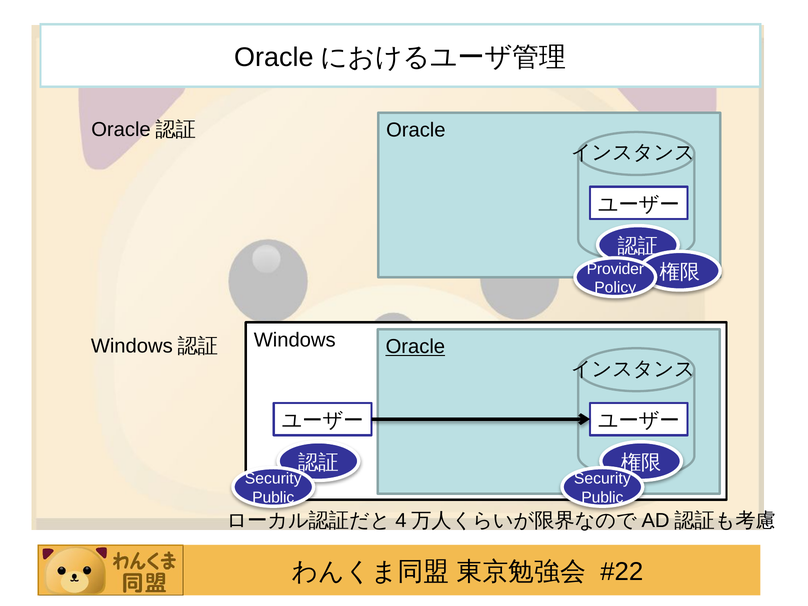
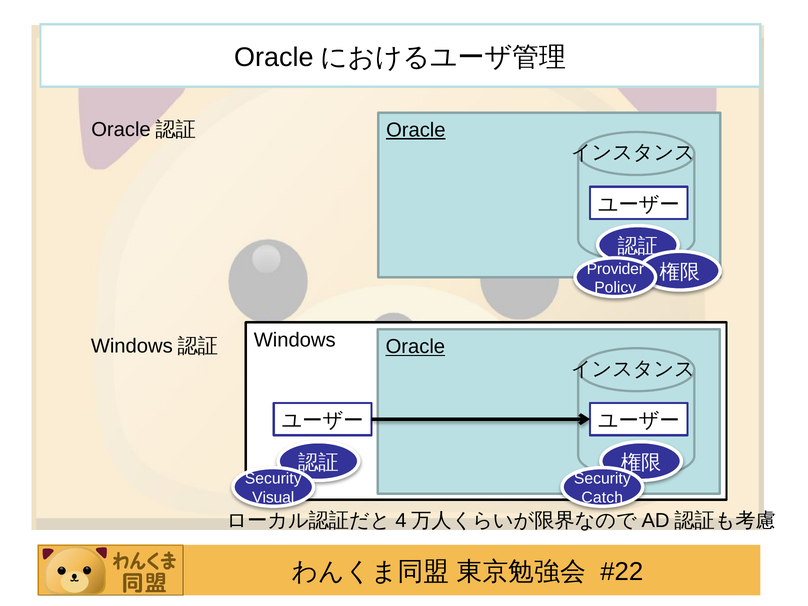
Oracle underline: none -> present (416, 130)
Public: Public -> Visual (273, 497)
Public: Public -> Catch (602, 497)
